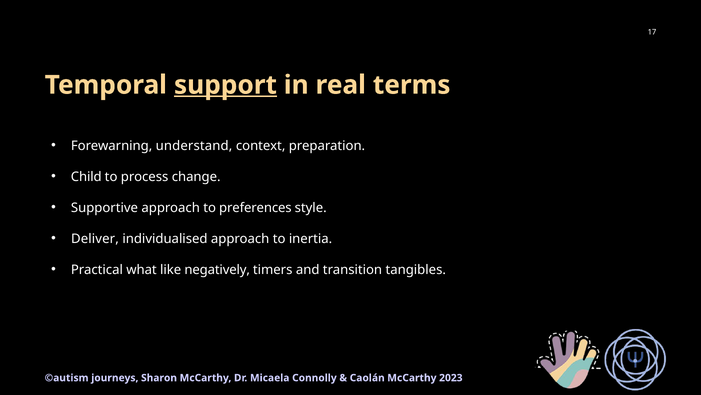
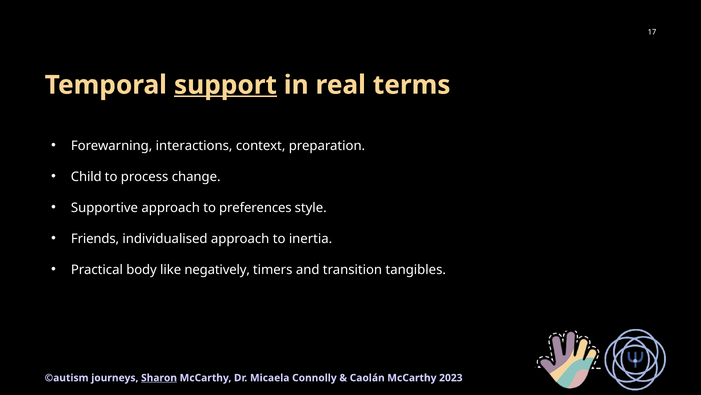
understand: understand -> interactions (194, 145)
Deliver: Deliver -> Friends (95, 238)
what: what -> body (142, 269)
Sharon underline: none -> present (159, 377)
